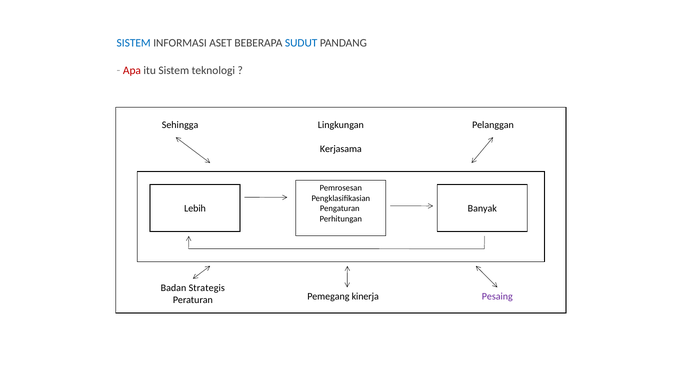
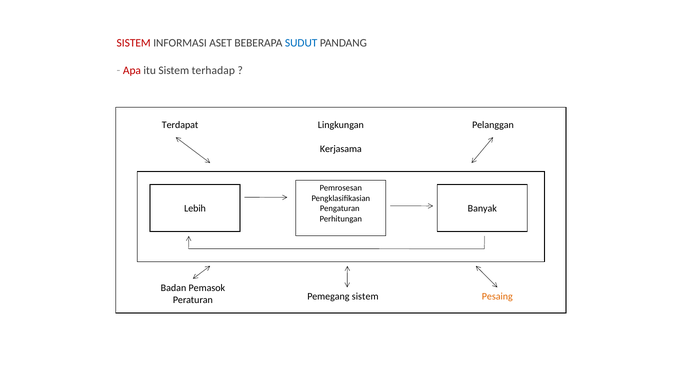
SISTEM colour: blue -> red (134, 43)
teknologi: teknologi -> terhadap (213, 70)
Sehingga: Sehingga -> Terdapat (180, 125)
Strategis: Strategis -> Pemasok (207, 288)
Pemegang kinerja: kinerja -> sistem (365, 297)
Pesaing colour: purple -> orange (497, 297)
